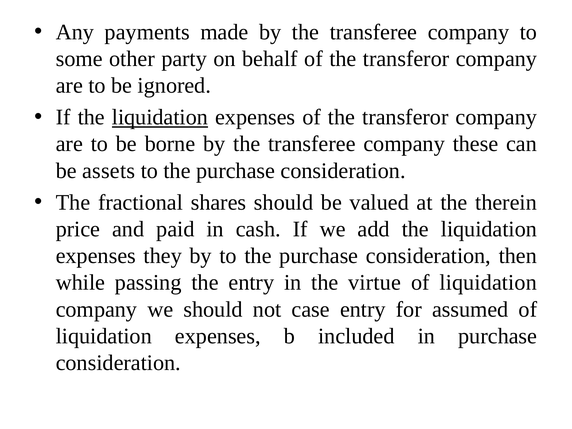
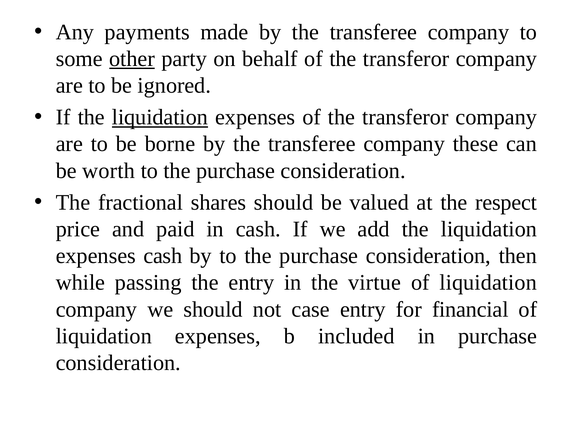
other underline: none -> present (132, 59)
assets: assets -> worth (109, 171)
therein: therein -> respect (506, 202)
expenses they: they -> cash (163, 256)
assumed: assumed -> financial (470, 309)
